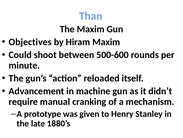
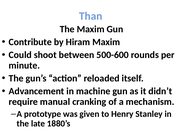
Objectives: Objectives -> Contribute (30, 42)
